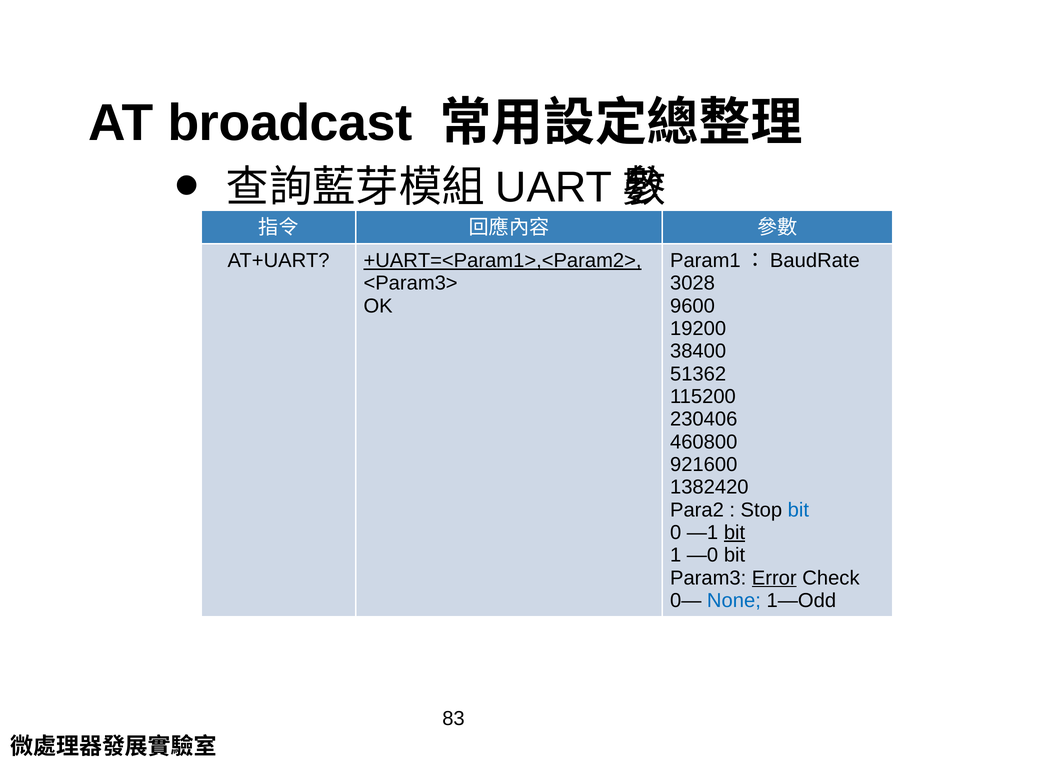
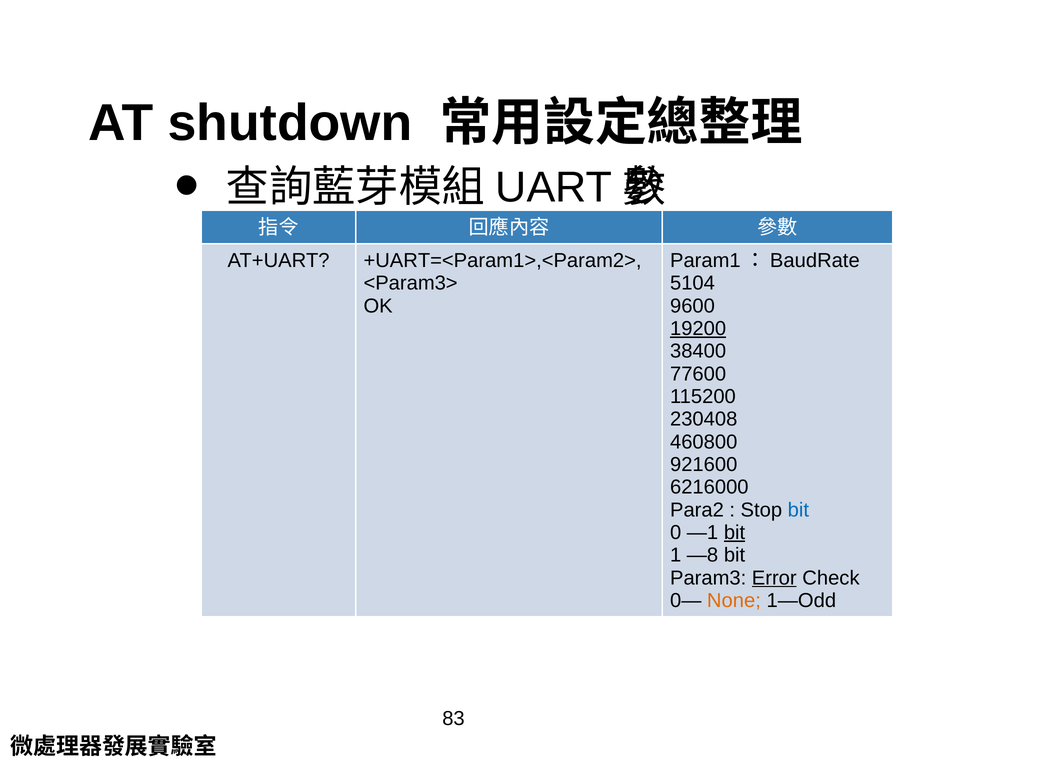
broadcast: broadcast -> shutdown (290, 123)
+UART=<Param1>,<Param2> underline: present -> none (503, 260)
3028: 3028 -> 5104 (692, 283)
19200 underline: none -> present (698, 328)
51362: 51362 -> 77600 (698, 374)
230406: 230406 -> 230408 (704, 419)
1382420: 1382420 -> 6216000 (709, 487)
―0: ―0 -> ―8 (703, 555)
None colour: blue -> orange (734, 600)
